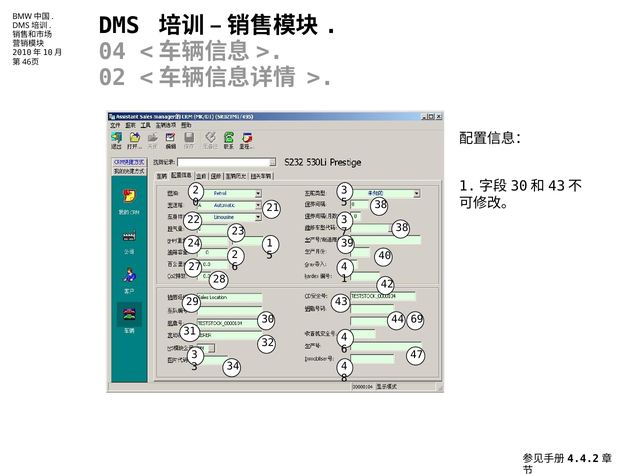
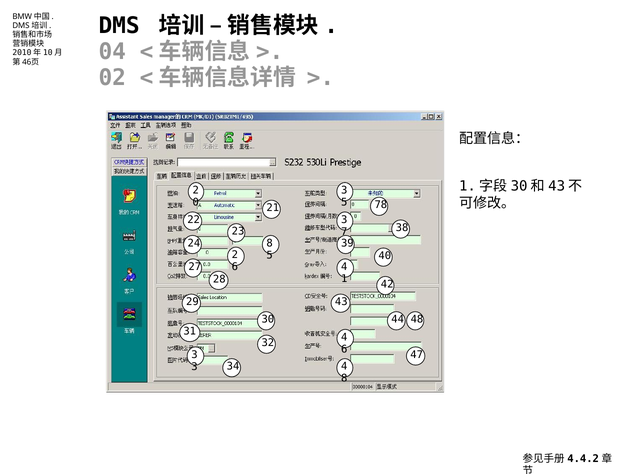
5 38: 38 -> 78 (381, 205)
24 1: 1 -> 8 (270, 243)
69: 69 -> 48 (417, 319)
